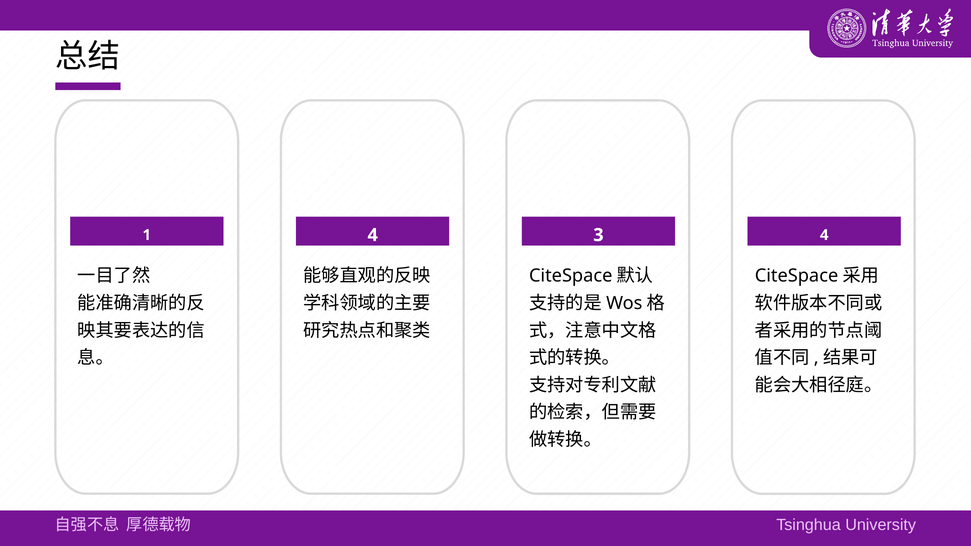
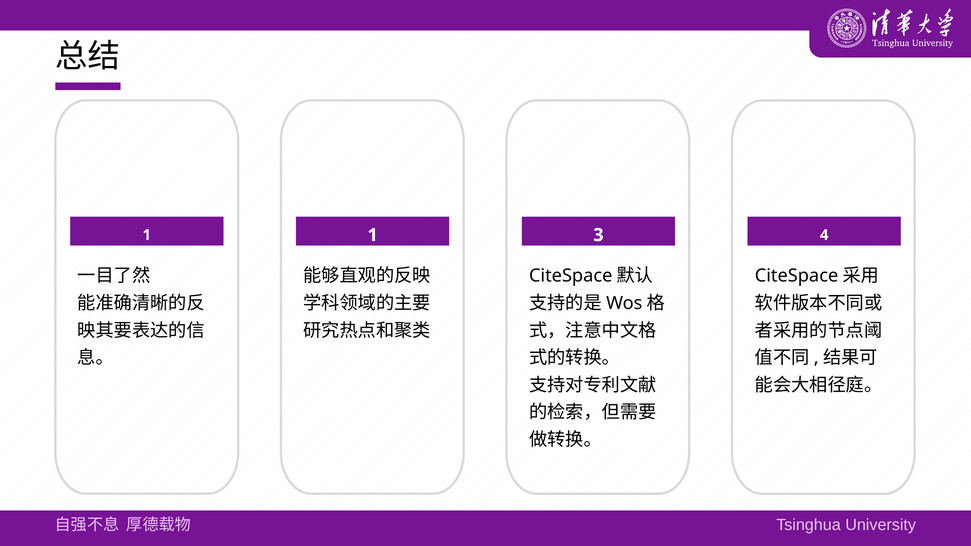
1 4: 4 -> 1 (373, 235)
